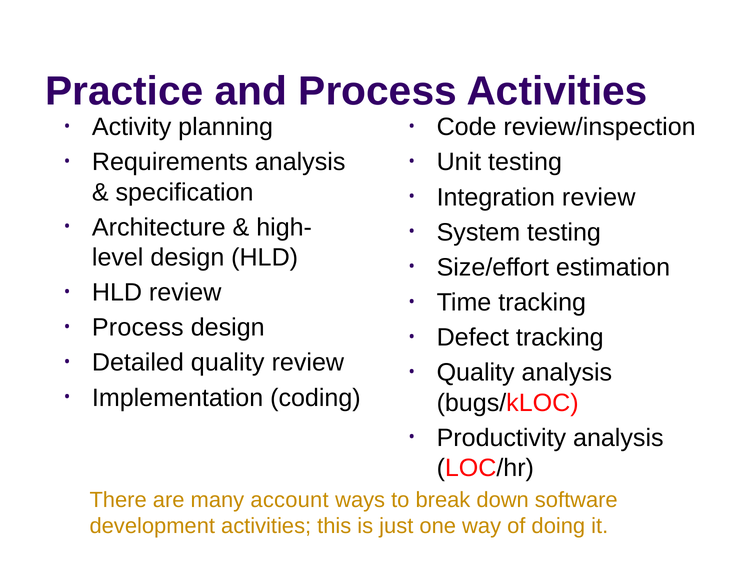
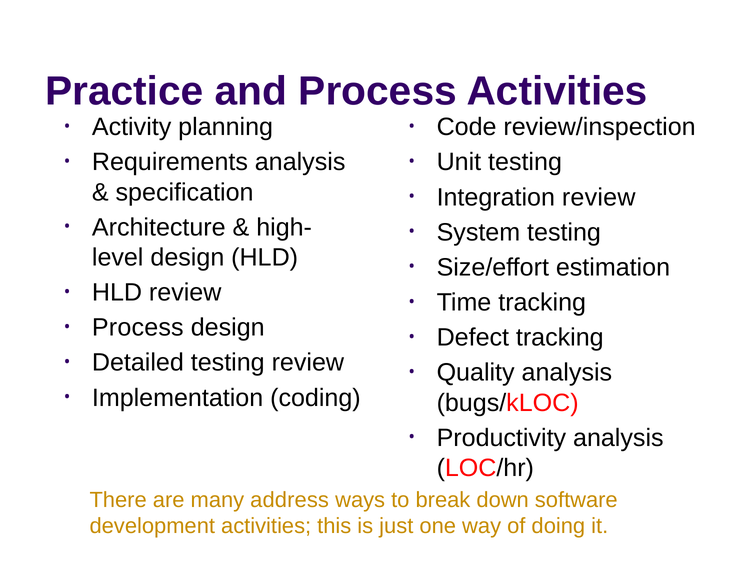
Detailed quality: quality -> testing (228, 363)
account: account -> address (290, 500)
